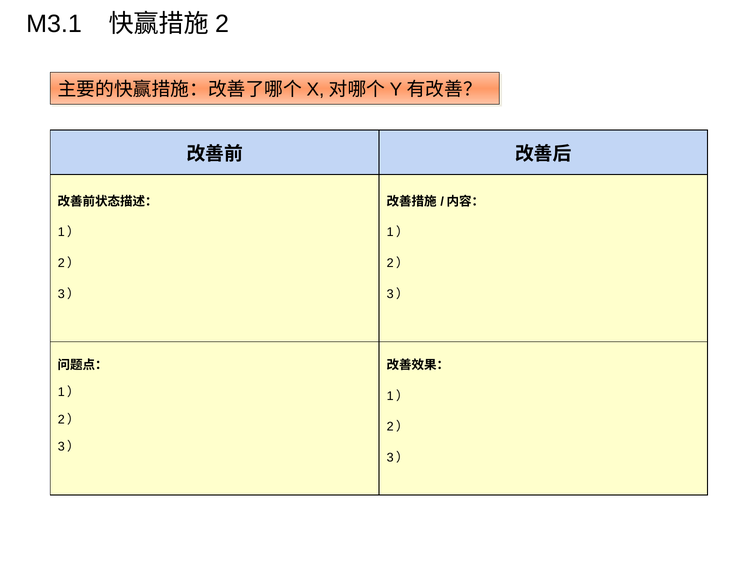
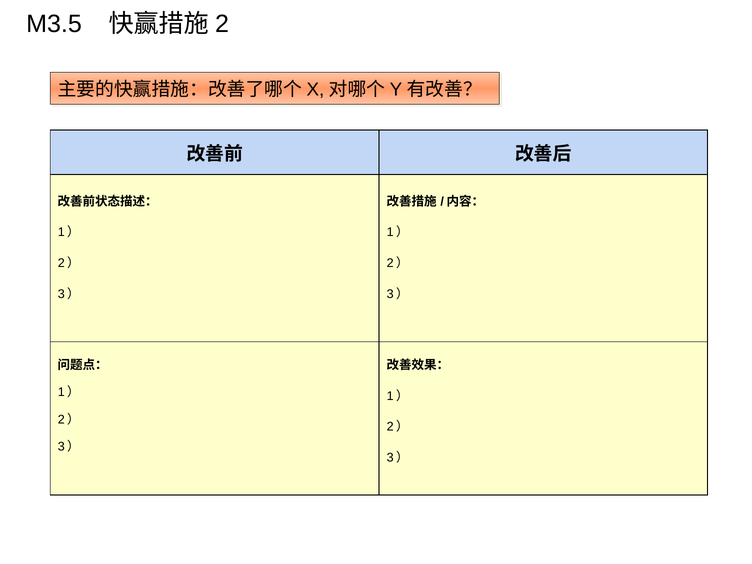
M3.1: M3.1 -> M3.5 (54, 24)
